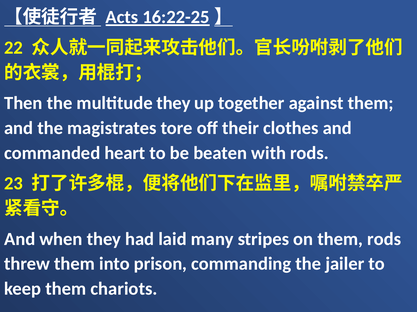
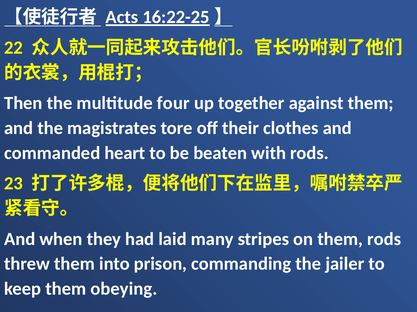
multitude they: they -> four (173, 103)
chariots: chariots -> obeying (124, 289)
